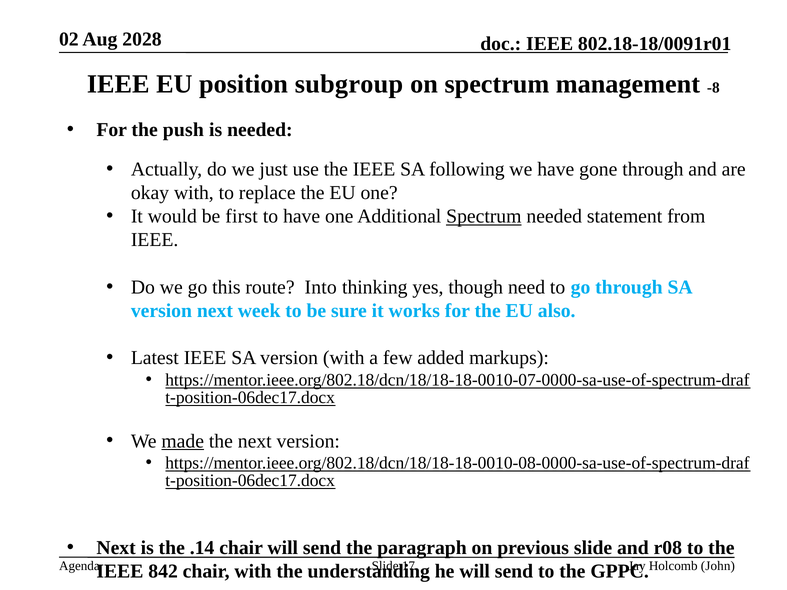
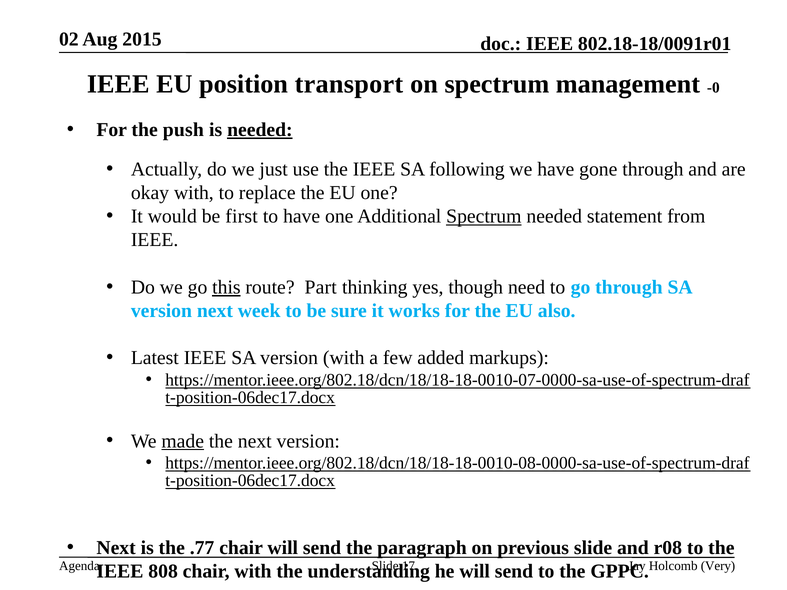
2028: 2028 -> 2015 (142, 39)
subgroup: subgroup -> transport (349, 84)
-8: -8 -> -0 (713, 88)
needed underline: none -> present (260, 130)
this underline: none -> present (226, 287)
Into: Into -> Part (321, 287)
.14: .14 -> .77 (202, 548)
John: John -> Very (718, 566)
842: 842 -> 808 (163, 571)
